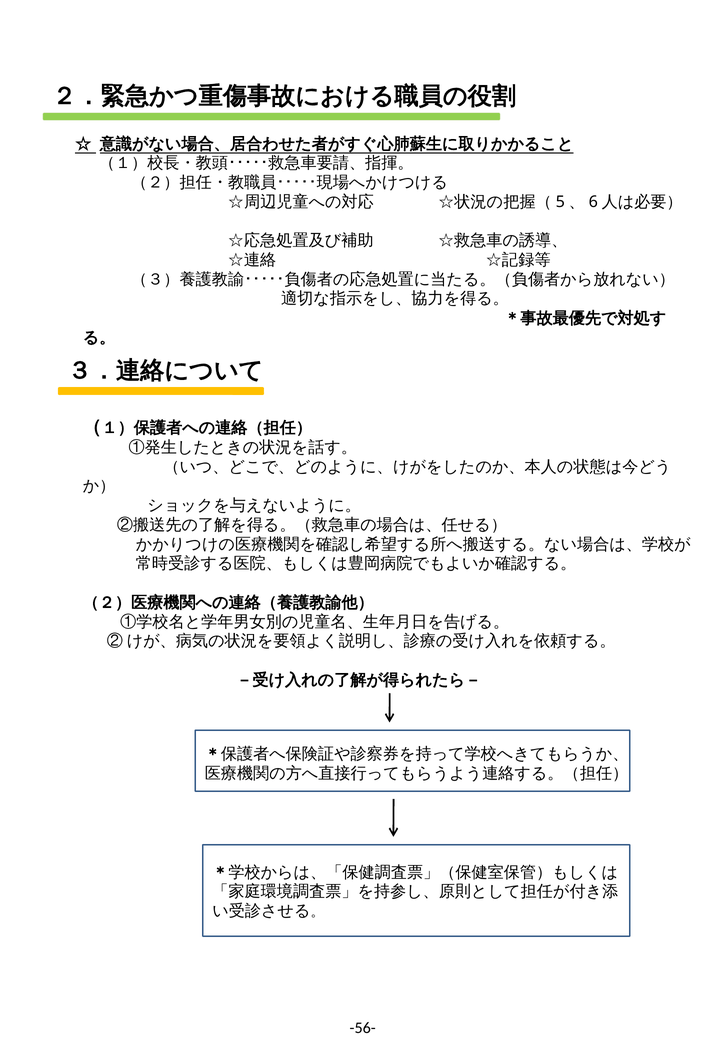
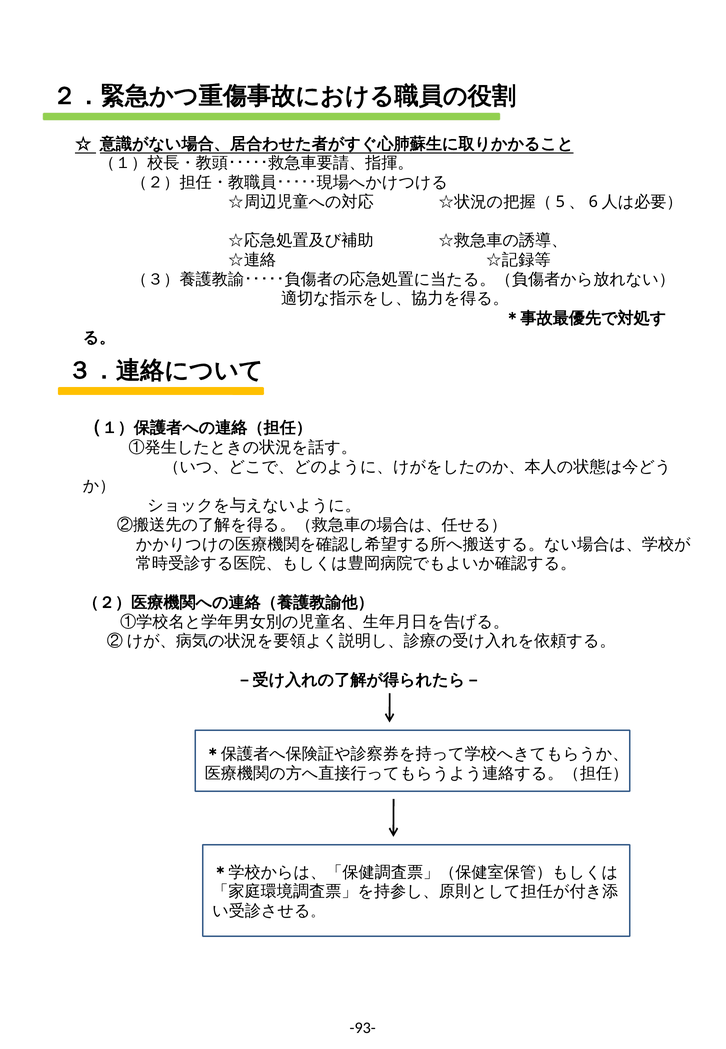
-56-: -56- -> -93- (363, 1028)
